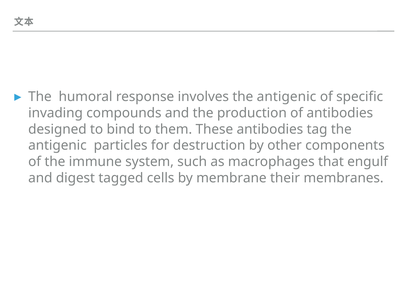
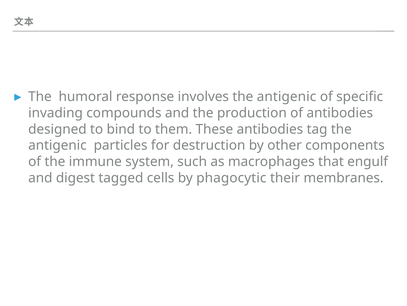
membrane: membrane -> phagocytic (231, 178)
